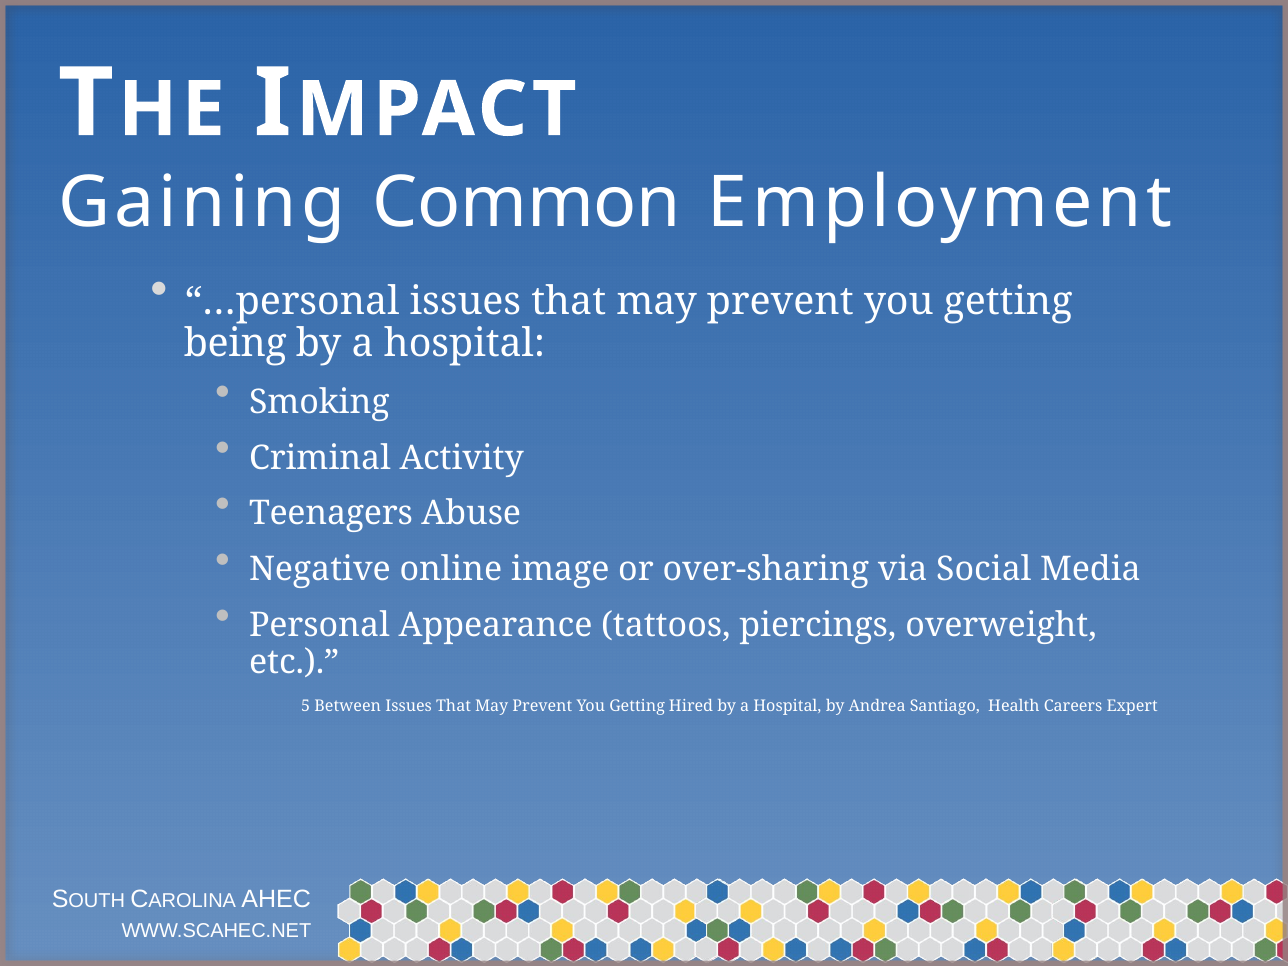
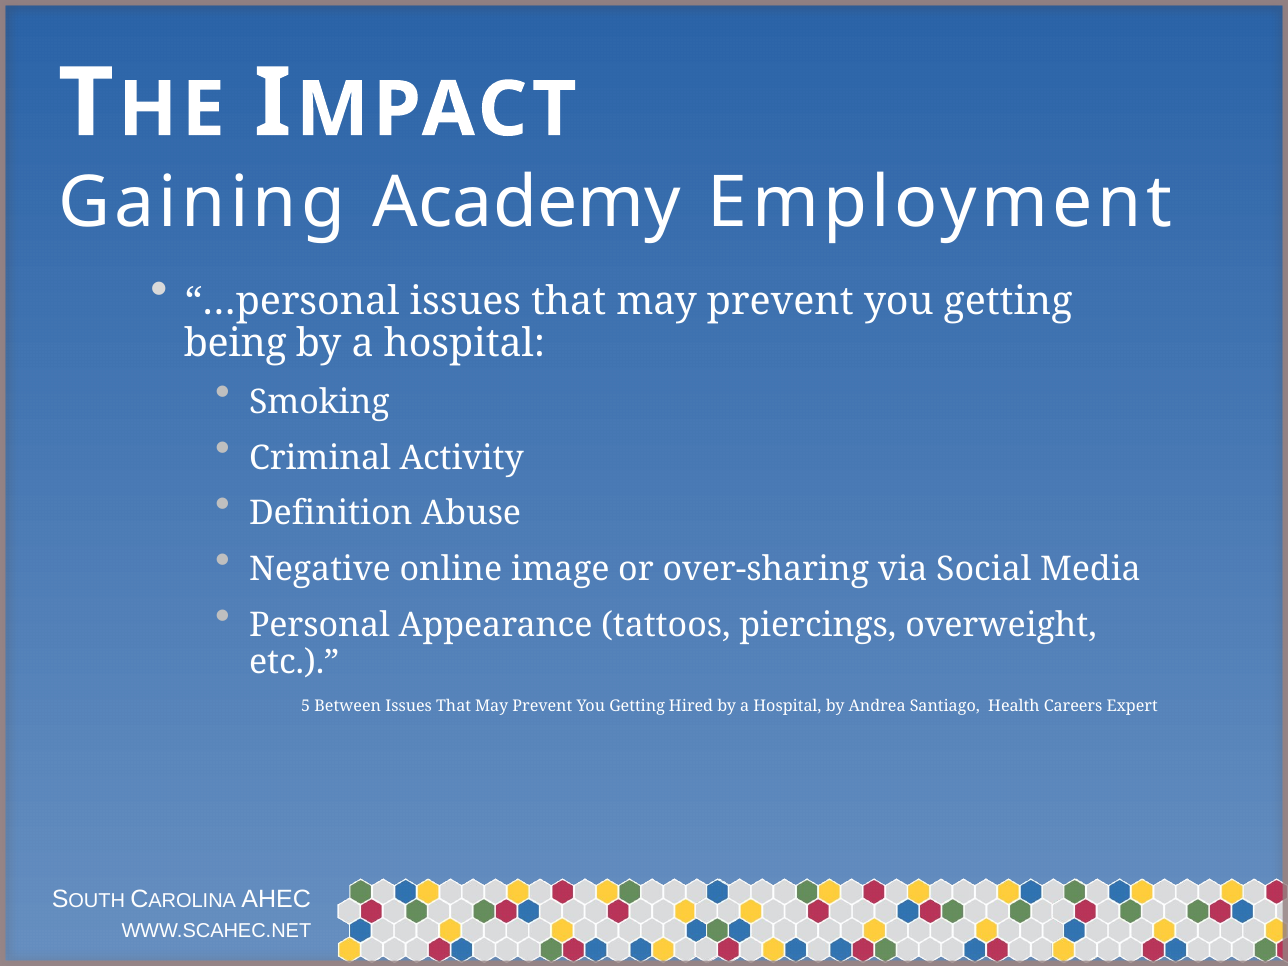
Common: Common -> Academy (527, 202)
Teenagers: Teenagers -> Definition (331, 514)
